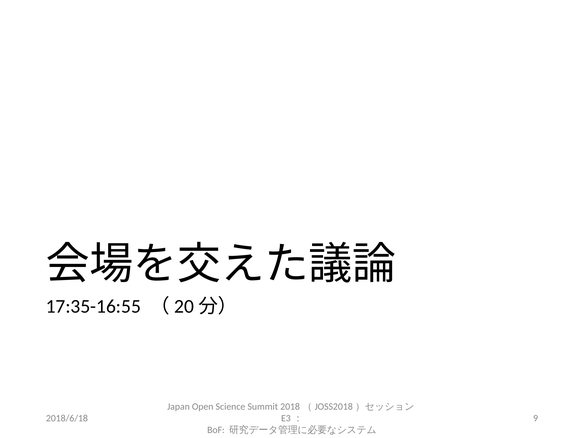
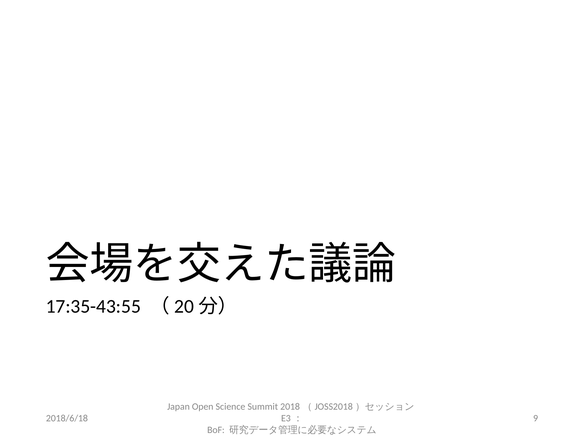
17:35-16:55: 17:35-16:55 -> 17:35-43:55 (93, 306)
